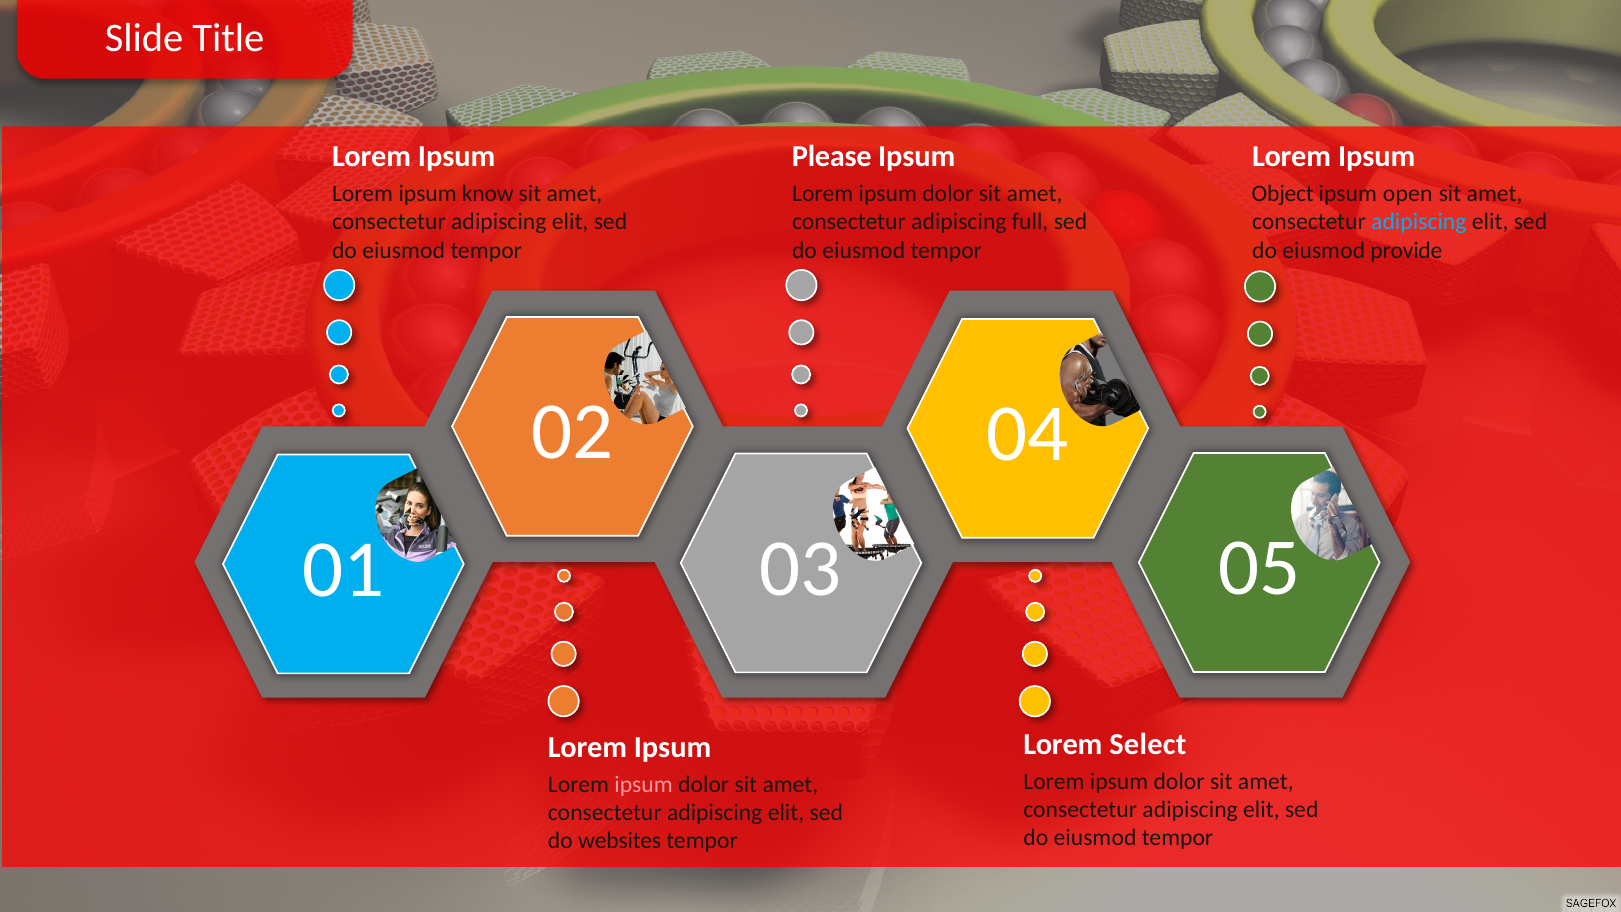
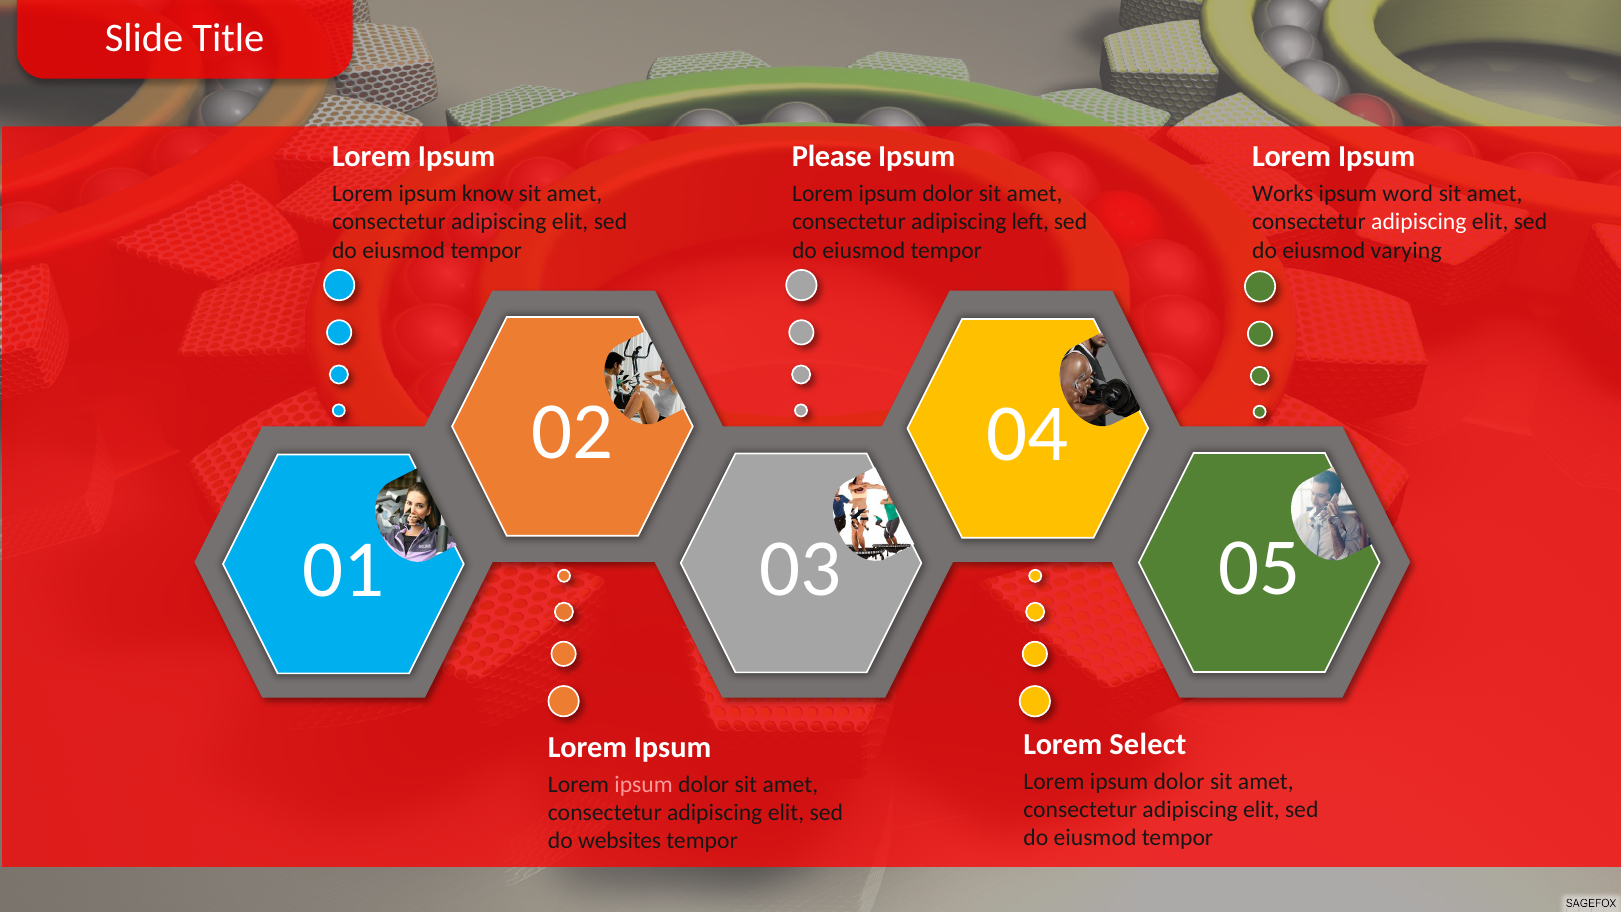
Object: Object -> Works (1283, 194)
open: open -> word (1408, 194)
full: full -> left (1030, 222)
adipiscing colour: light blue -> white (1419, 222)
provide: provide -> varying (1406, 250)
